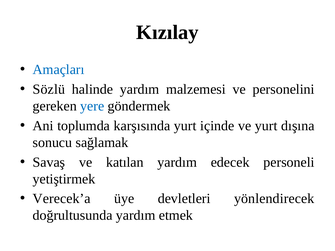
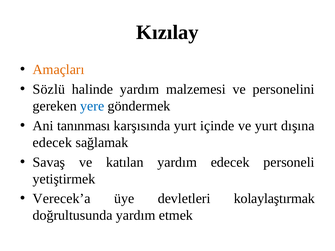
Amaçları colour: blue -> orange (59, 70)
toplumda: toplumda -> tanınması (84, 126)
sonucu: sonucu -> edecek (52, 143)
yönlendirecek: yönlendirecek -> kolaylaştırmak (274, 199)
